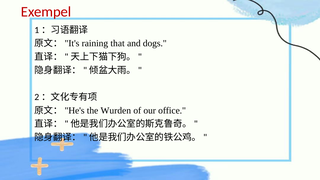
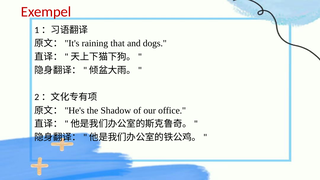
Wurden: Wurden -> Shadow (116, 110)
